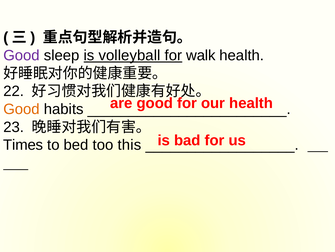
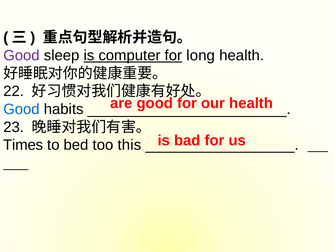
volleyball: volleyball -> computer (130, 55)
walk: walk -> long (201, 55)
Good colour: orange -> blue (21, 109)
